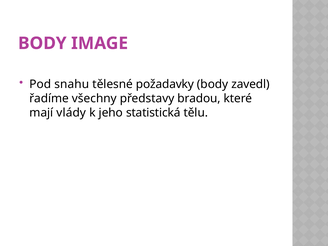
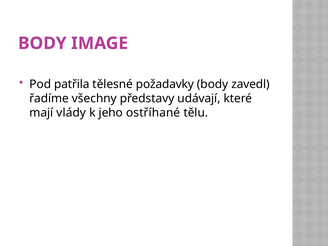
snahu: snahu -> patřila (72, 84)
bradou: bradou -> udávají (199, 98)
statistická: statistická -> ostříhané (153, 113)
